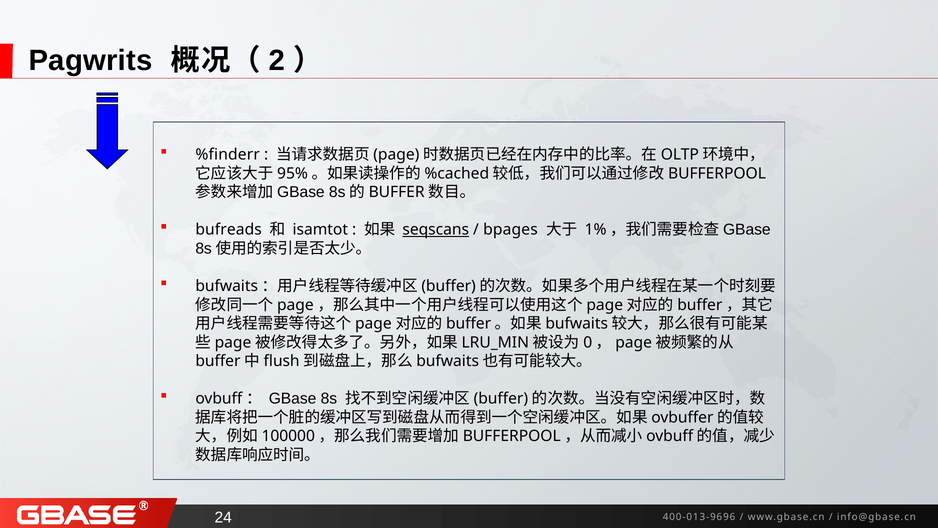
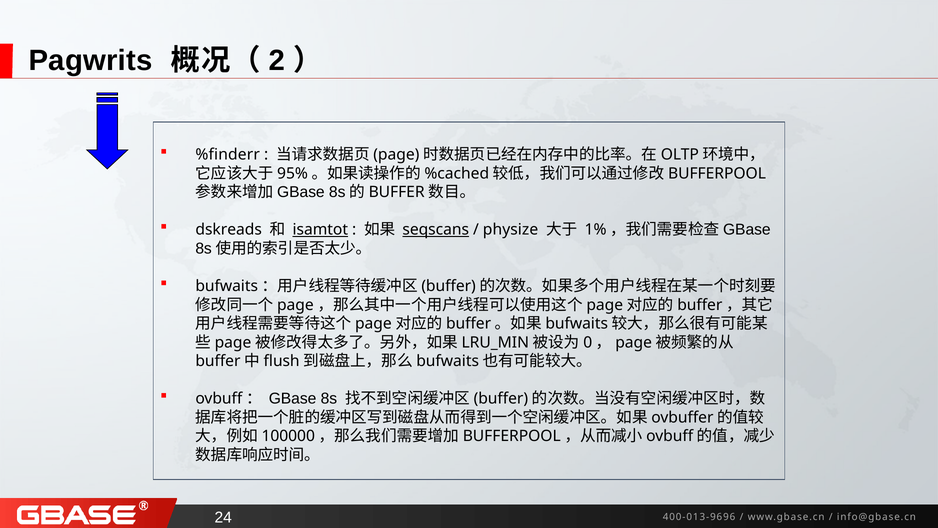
bufreads: bufreads -> dskreads (229, 230)
isamtot underline: none -> present (320, 230)
bpages: bpages -> physize (511, 230)
